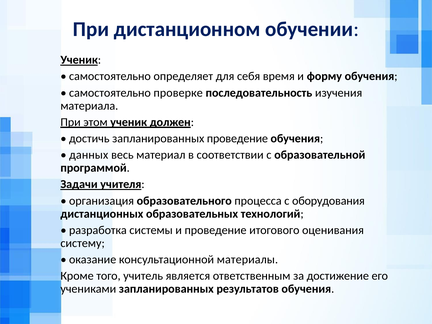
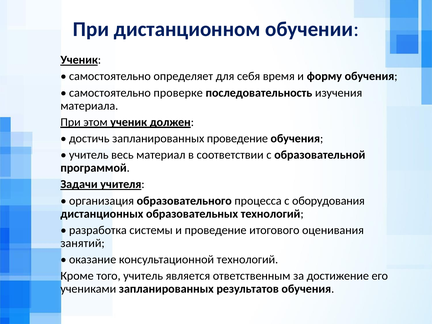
данных: данных -> учитель (89, 155)
систему: систему -> занятий (83, 243)
консультационной материалы: материалы -> технологий (247, 259)
